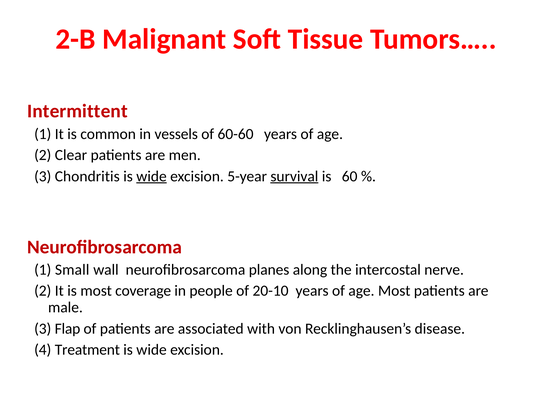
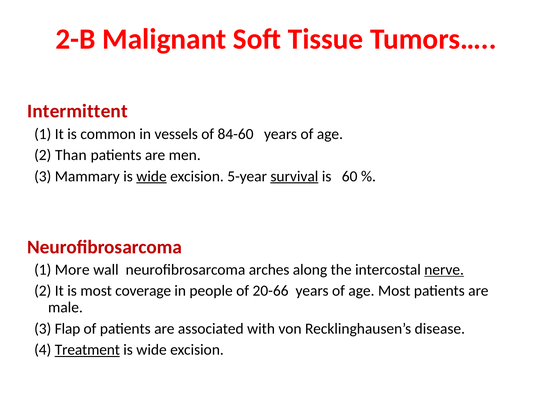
60-60: 60-60 -> 84-60 (236, 134)
Clear: Clear -> Than (71, 155)
Chondritis: Chondritis -> Mammary (87, 176)
Small: Small -> More (72, 269)
planes: planes -> arches (269, 269)
nerve underline: none -> present (444, 269)
20-10: 20-10 -> 20-66 (271, 290)
Treatment underline: none -> present (87, 349)
